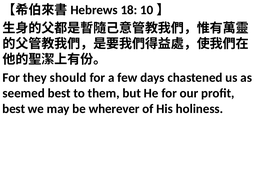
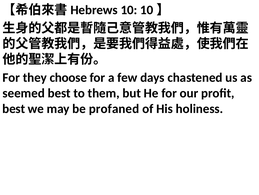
18: 18 -> 10 (129, 10)
should: should -> choose (68, 77)
wherever: wherever -> profaned (114, 108)
